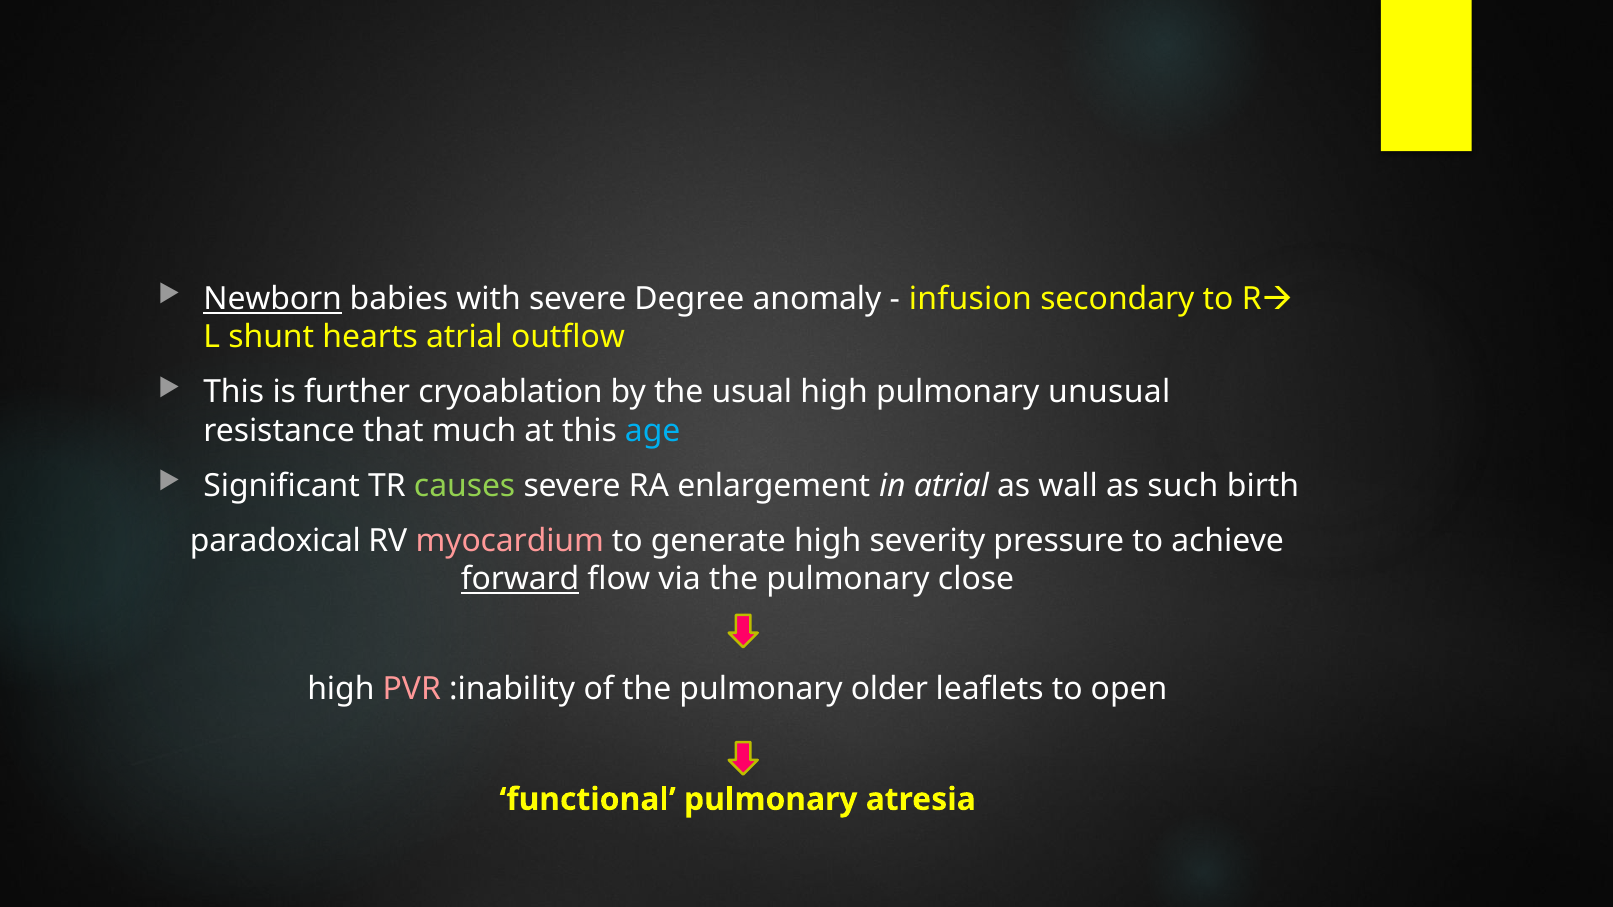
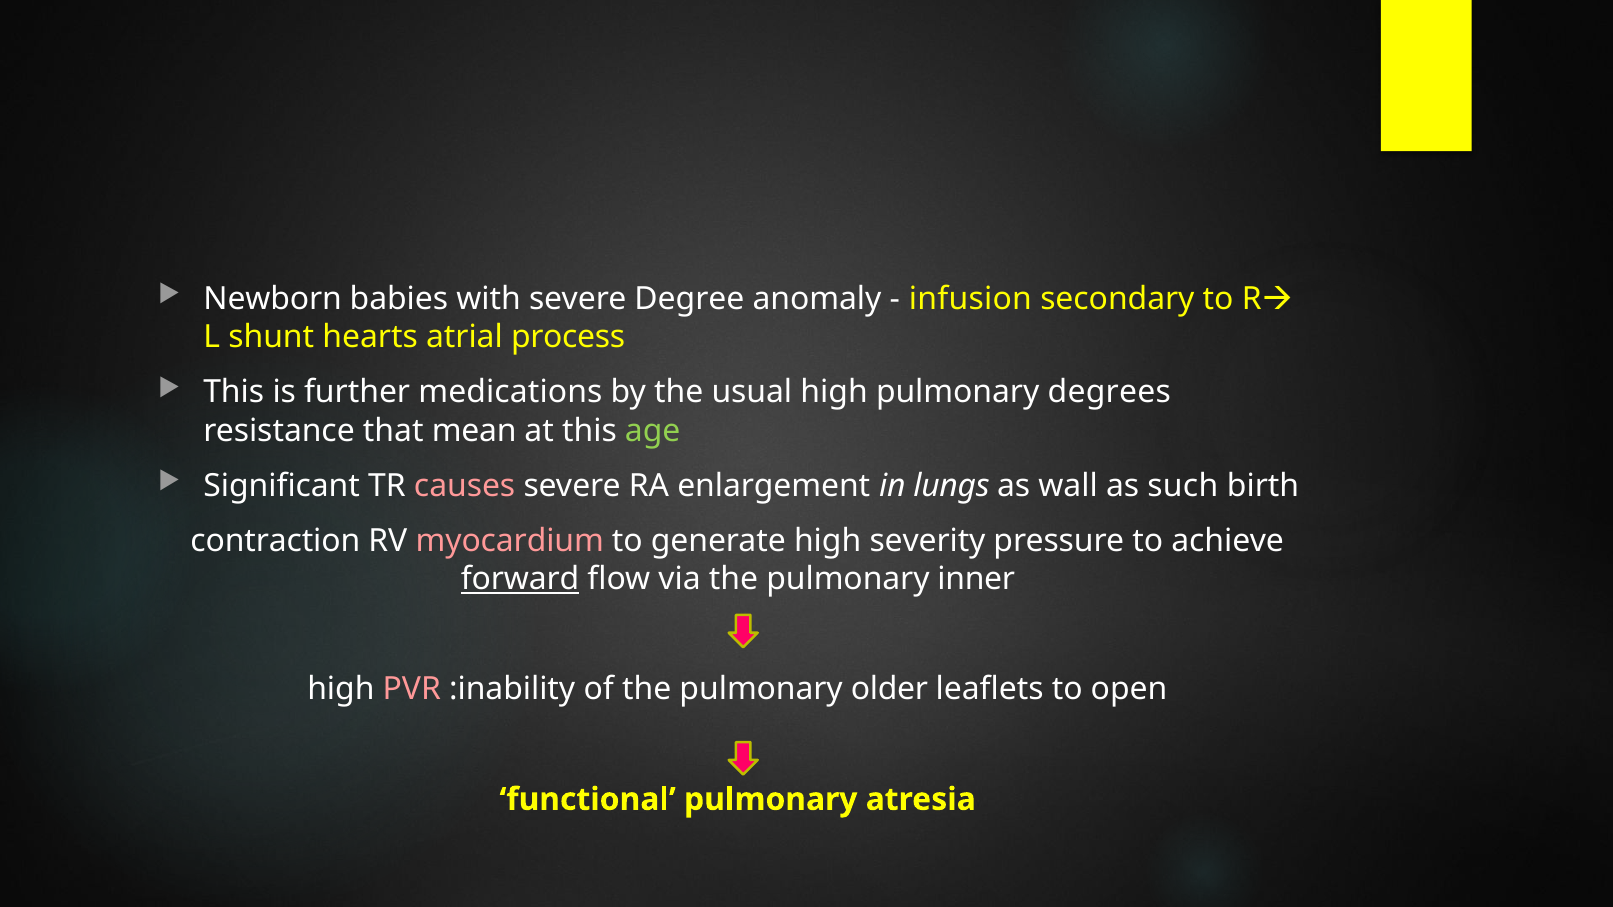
Newborn underline: present -> none (273, 299)
outflow: outflow -> process (568, 337)
cryoablation: cryoablation -> medications (510, 392)
unusual: unusual -> degrees (1109, 392)
much: much -> mean (474, 431)
age colour: light blue -> light green (653, 431)
causes colour: light green -> pink (465, 486)
in atrial: atrial -> lungs (951, 486)
paradoxical: paradoxical -> contraction (275, 541)
close: close -> inner (976, 579)
